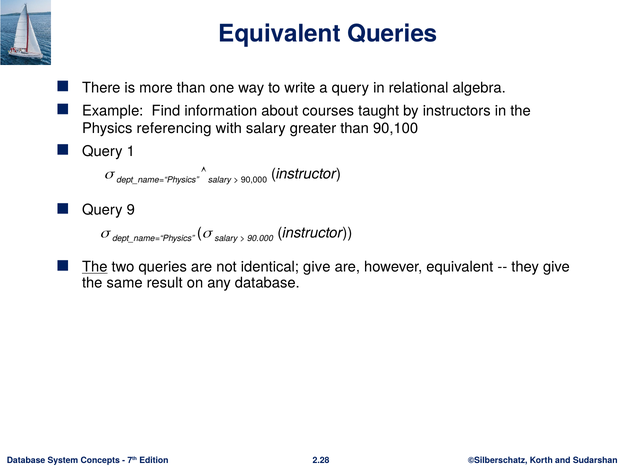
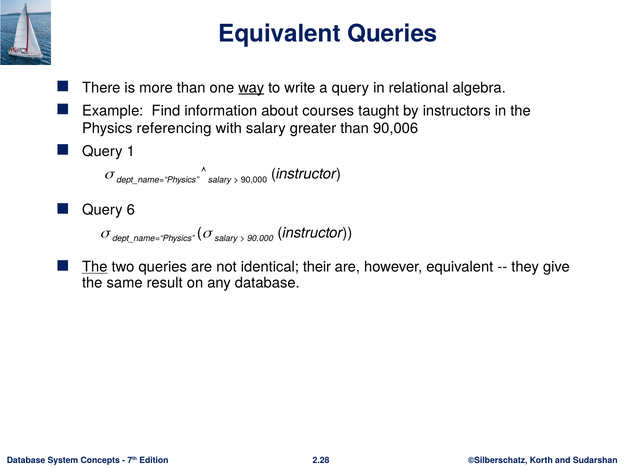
way underline: none -> present (251, 88)
90,100: 90,100 -> 90,006 (396, 128)
9: 9 -> 6 (131, 210)
identical give: give -> their (317, 267)
